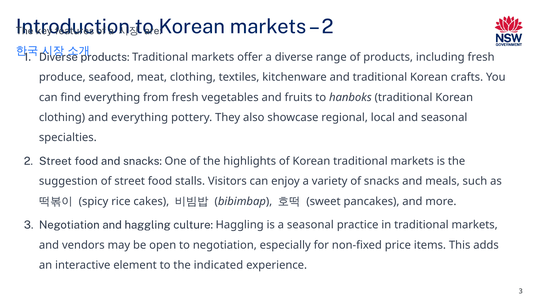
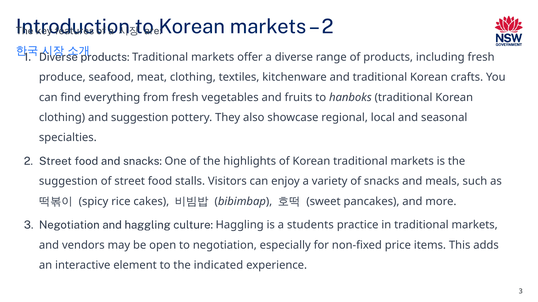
and everything: everything -> suggestion (140, 118)
a seasonal: seasonal -> students (310, 225)
